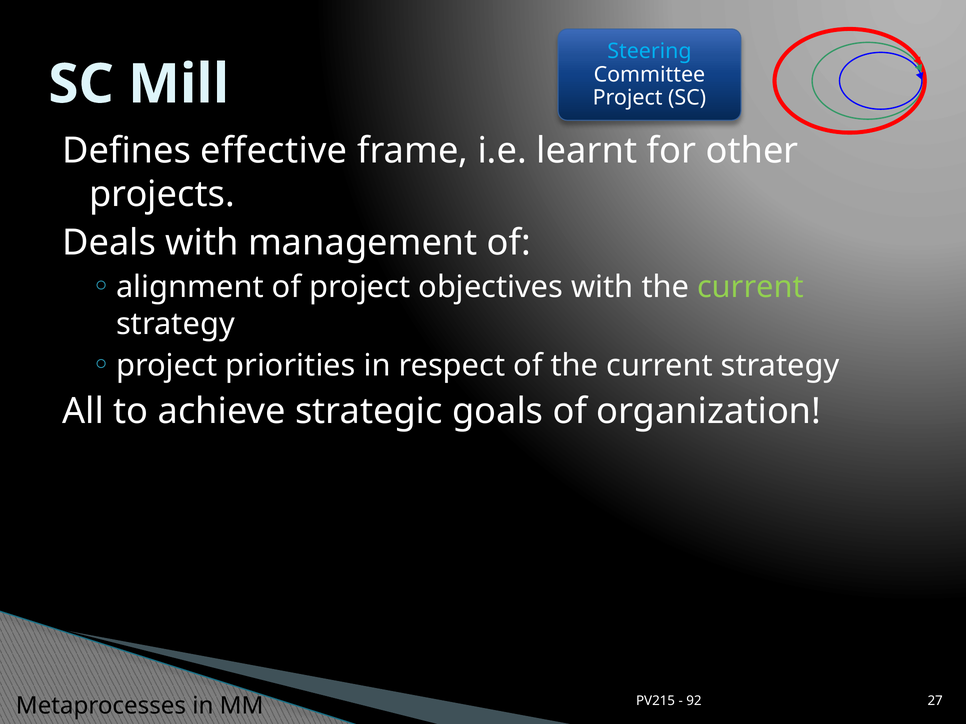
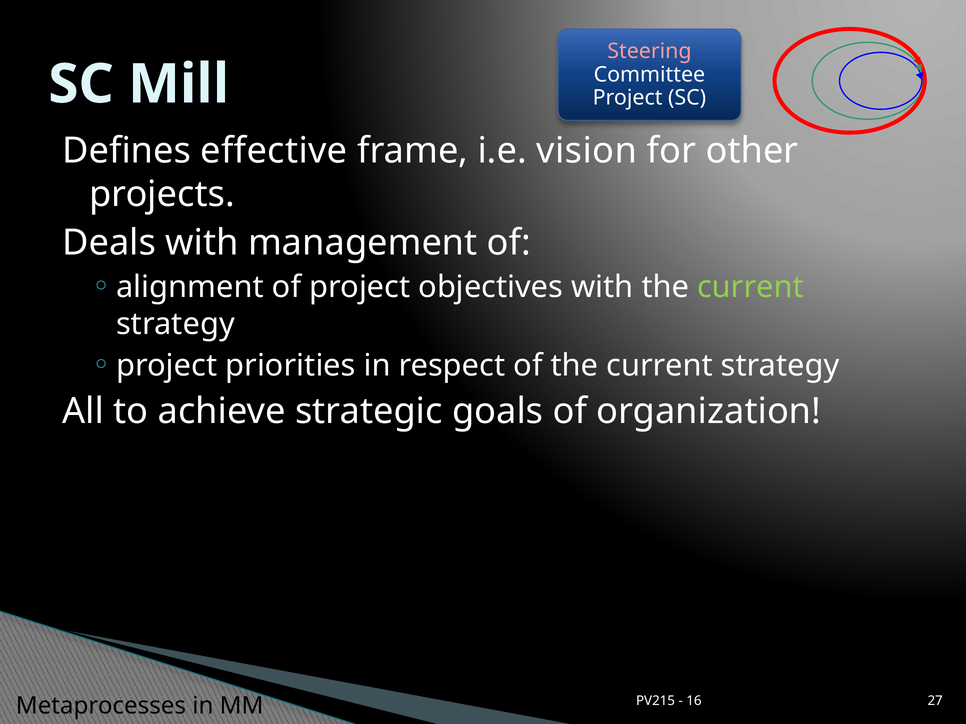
Steering colour: light blue -> pink (649, 51)
learnt: learnt -> vision (587, 151)
92: 92 -> 16 (694, 702)
